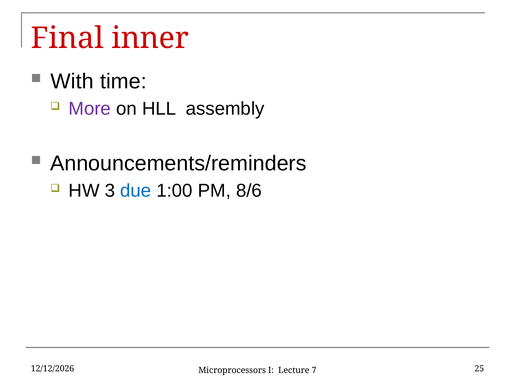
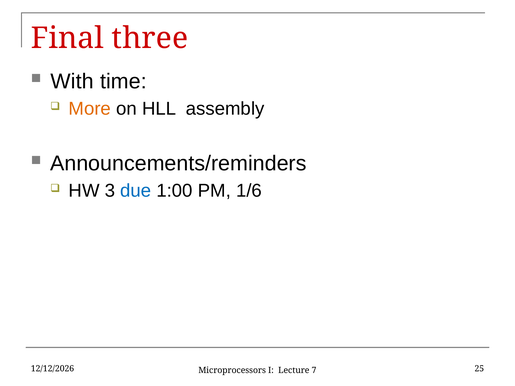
inner: inner -> three (150, 38)
More colour: purple -> orange (90, 109)
8/6: 8/6 -> 1/6 (249, 191)
